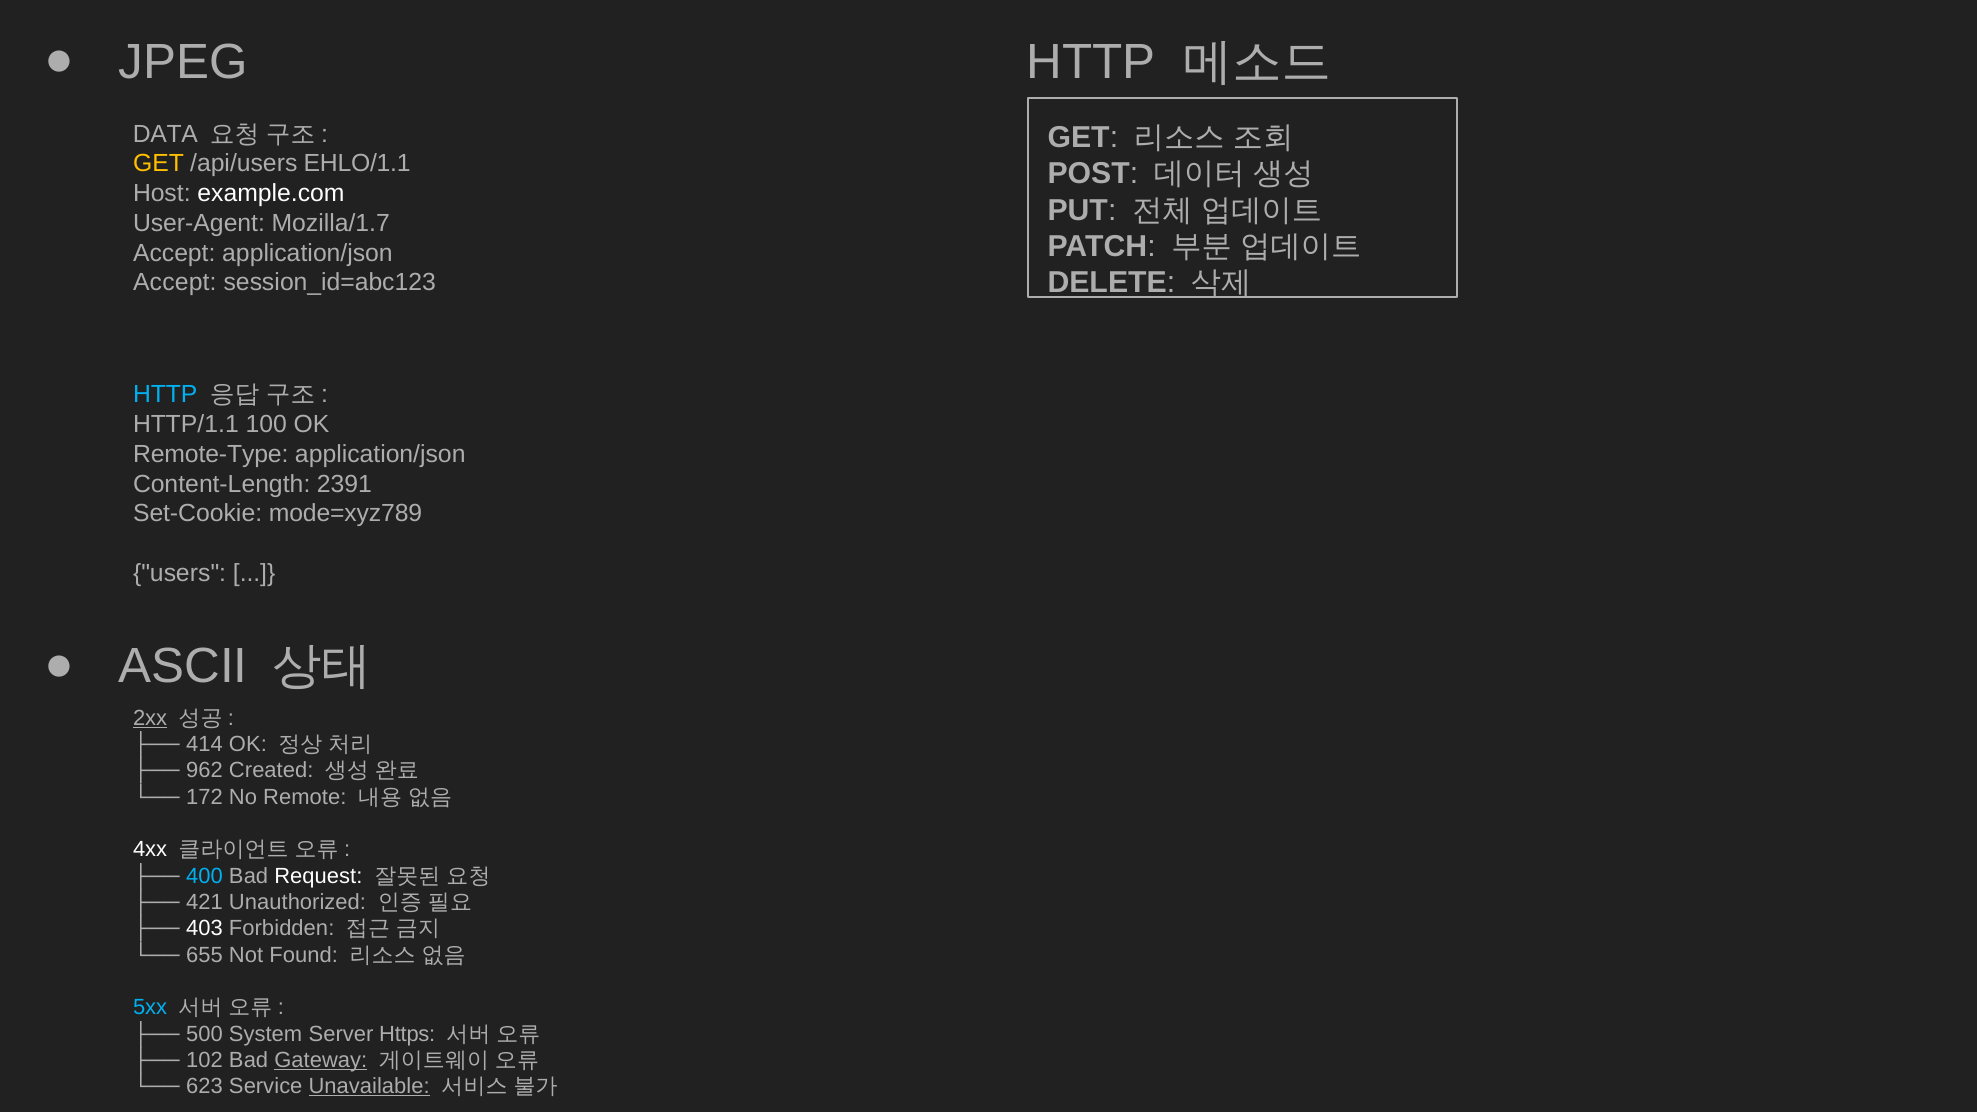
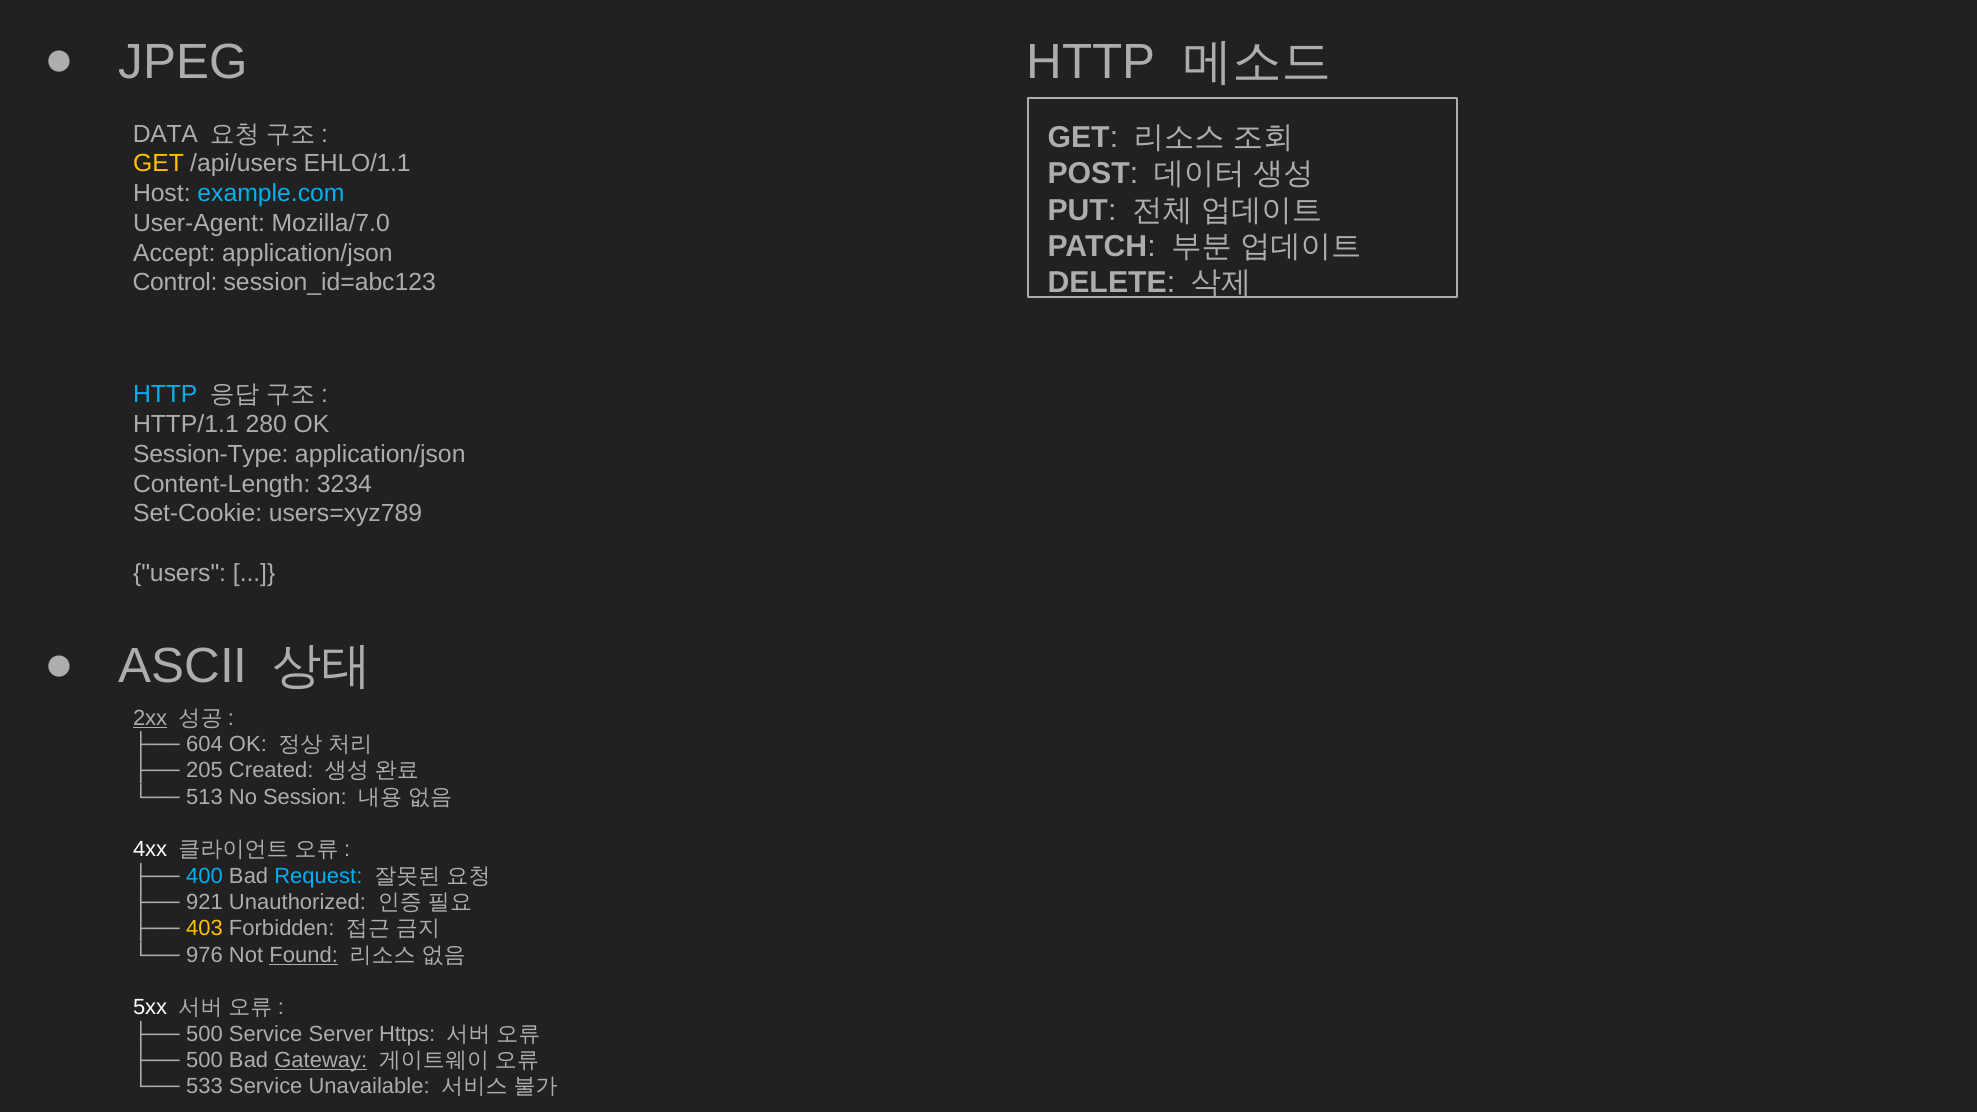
example.com colour: white -> light blue (271, 193)
Mozilla/1.7: Mozilla/1.7 -> Mozilla/7.0 (331, 223)
Accept: Accept -> Control (175, 283)
100: 100 -> 280 (266, 425)
Remote-Type: Remote-Type -> Session-Type (211, 454)
2391: 2391 -> 3234 (344, 484)
mode=xyz789: mode=xyz789 -> users=xyz789 (345, 514)
414: 414 -> 604 (204, 744)
962: 962 -> 205 (204, 771)
172: 172 -> 513 (204, 797)
Remote: Remote -> Session (305, 797)
Request colour: white -> light blue (318, 876)
421: 421 -> 921 (204, 902)
403 colour: white -> yellow (204, 929)
655: 655 -> 976 (204, 955)
Found underline: none -> present (304, 955)
5xx colour: light blue -> white (150, 1008)
500 System: System -> Service (266, 1034)
102: 102 -> 500 (204, 1060)
623: 623 -> 533 (204, 1086)
Unavailable underline: present -> none (369, 1086)
